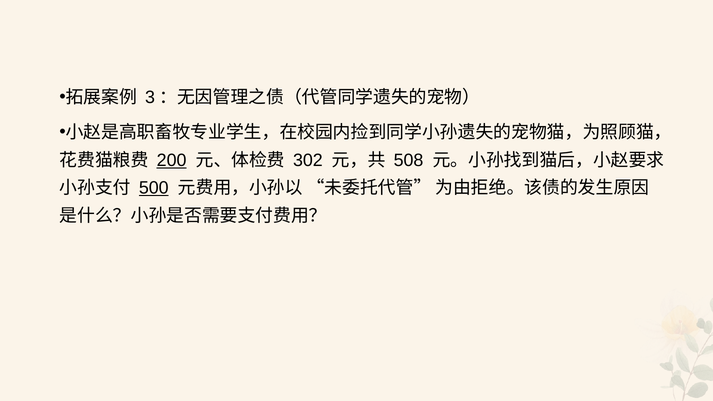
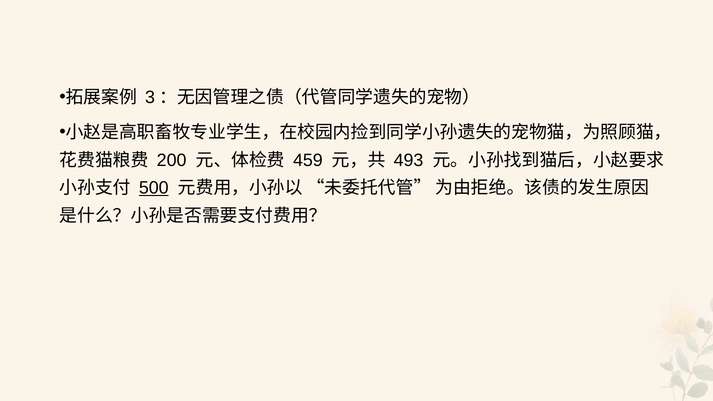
200 underline: present -> none (172, 160)
302: 302 -> 459 (308, 160)
508: 508 -> 493 (408, 160)
